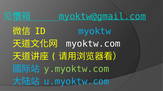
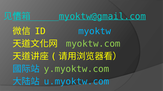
myoktw.com colour: white -> light green (93, 44)
